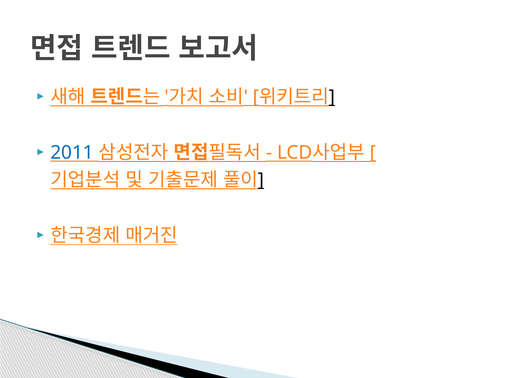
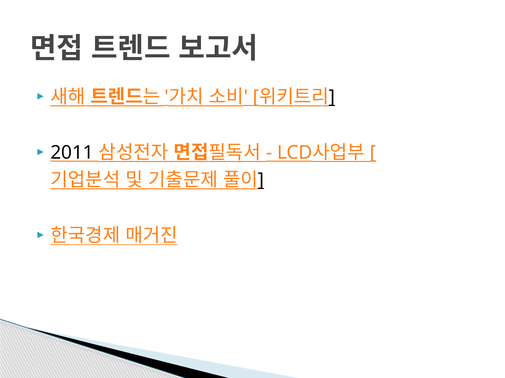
2011 colour: blue -> black (72, 153)
